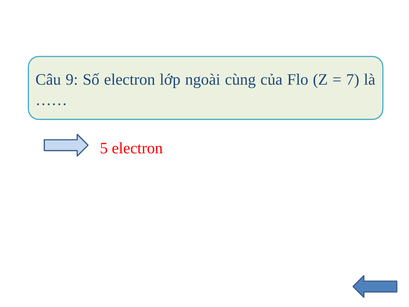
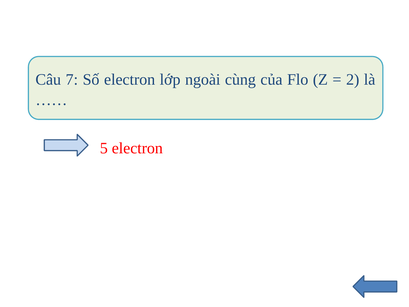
9: 9 -> 7 (72, 79)
7: 7 -> 2 (353, 79)
